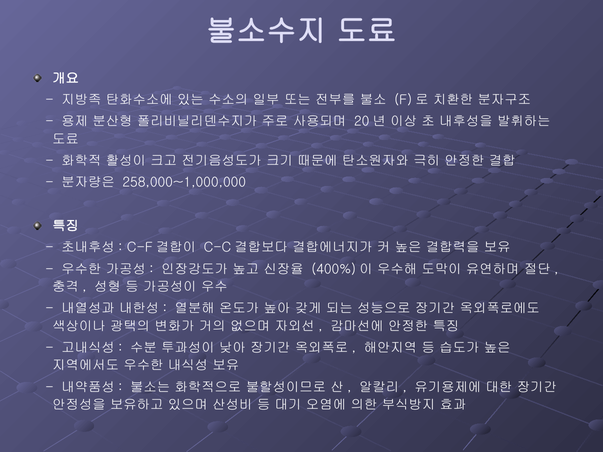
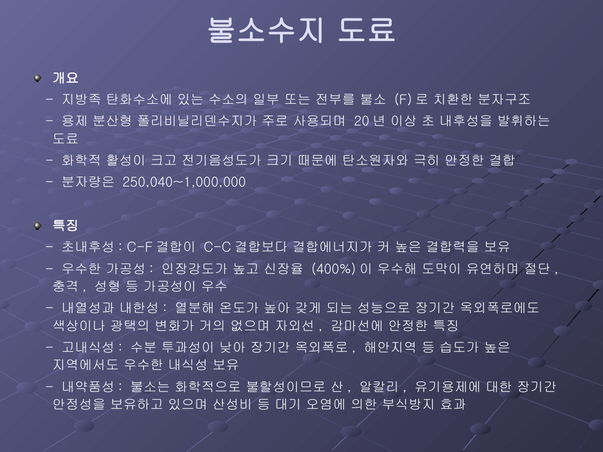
258,000~1,000,000: 258,000~1,000,000 -> 250,040~1,000,000 (184, 183)
